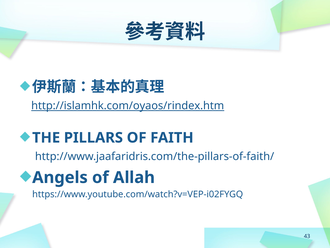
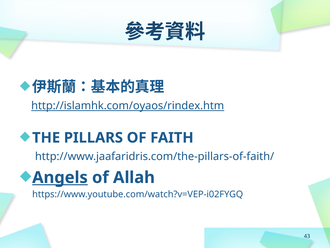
Angels underline: none -> present (60, 177)
